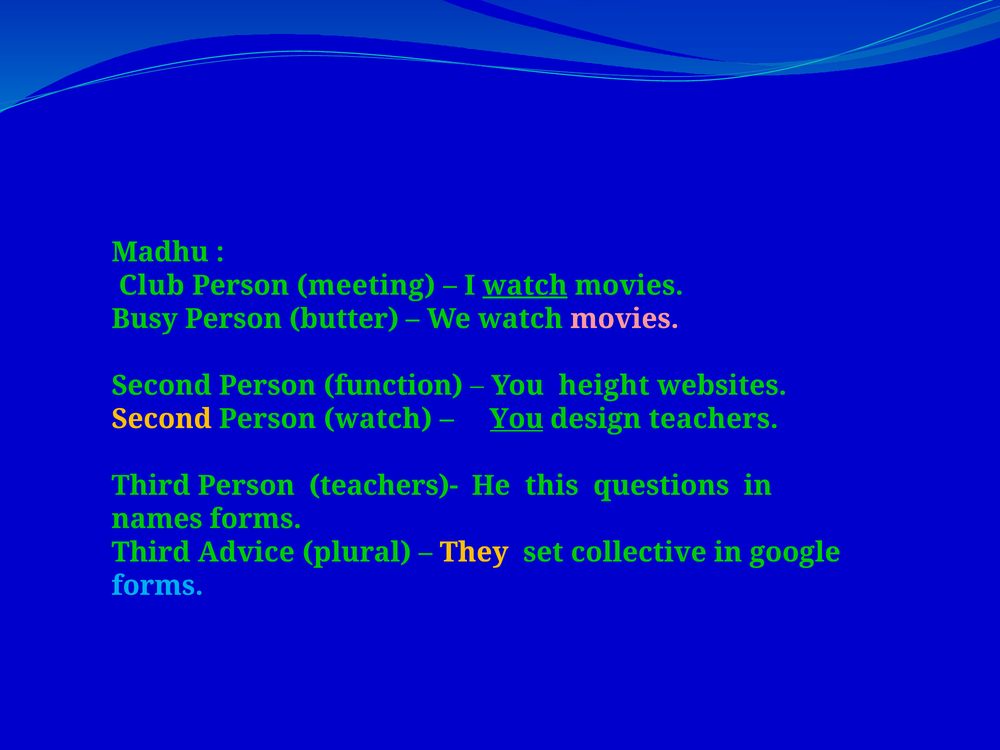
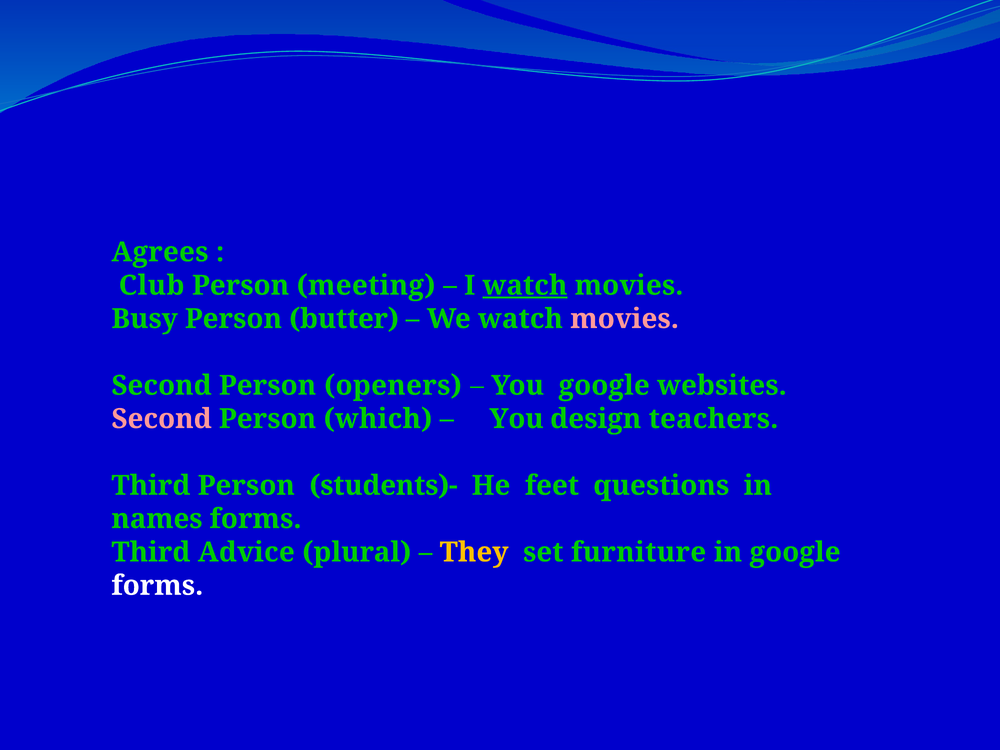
Madhu: Madhu -> Agrees (160, 252)
function: function -> openers (393, 386)
You height: height -> google (604, 386)
Second colour: yellow -> pink (162, 419)
Person watch: watch -> which (378, 419)
You underline: present -> none (517, 419)
teachers)-: teachers)- -> students)- (383, 486)
this: this -> feet (552, 486)
collective: collective -> furniture (639, 552)
forms colour: light blue -> white (157, 586)
